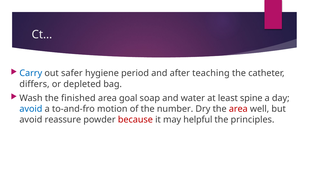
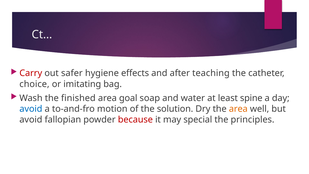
Carry colour: blue -> red (31, 73)
period: period -> effects (135, 73)
differs: differs -> choice (34, 84)
depleted: depleted -> imitating (82, 84)
number: number -> solution (175, 109)
area colour: red -> orange (238, 109)
reassure: reassure -> fallopian (63, 120)
helpful: helpful -> special (198, 120)
